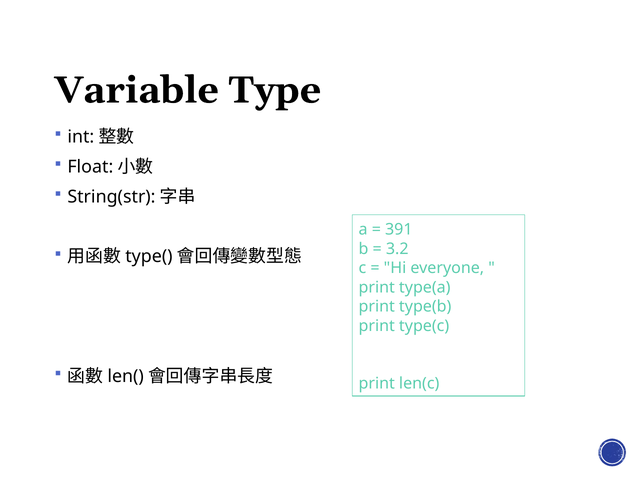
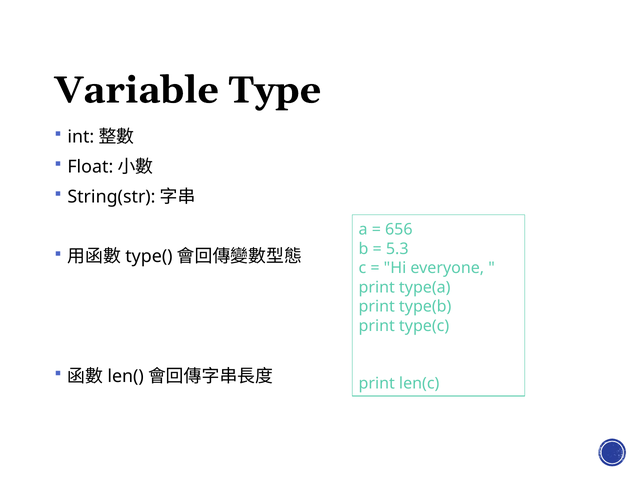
391: 391 -> 656 (399, 230)
3.2: 3.2 -> 5.3 (397, 249)
